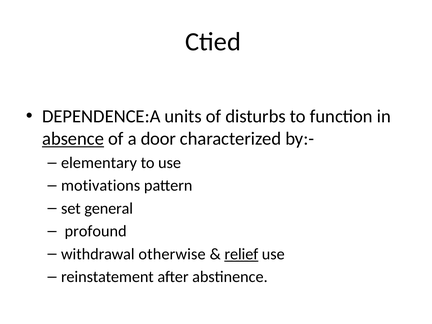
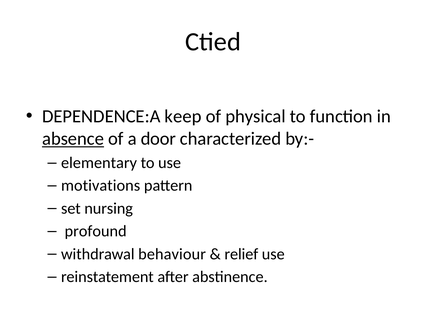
units: units -> keep (183, 116)
disturbs: disturbs -> physical (256, 116)
general: general -> nursing (109, 208)
otherwise: otherwise -> behaviour (172, 254)
relief underline: present -> none (241, 254)
